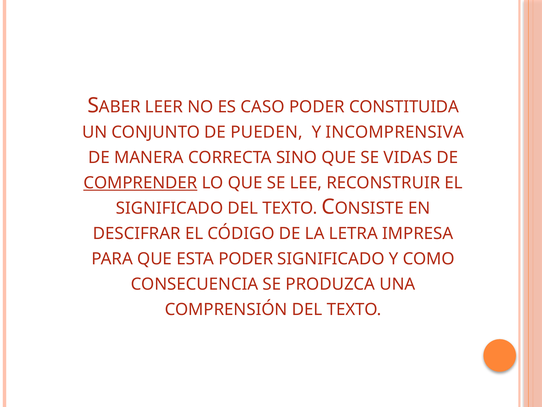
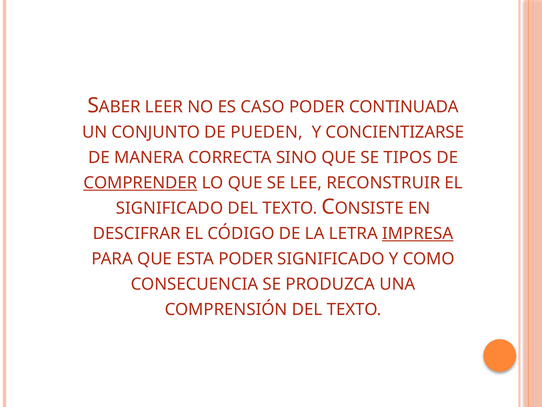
CONSTITUIDA: CONSTITUIDA -> CONTINUADA (404, 107)
INCOMPRENSIVA: INCOMPRENSIVA -> CONCIENTIZARSE (395, 132)
VIDAS: VIDAS -> TIPOS (408, 157)
IMPRESA underline: none -> present (418, 233)
